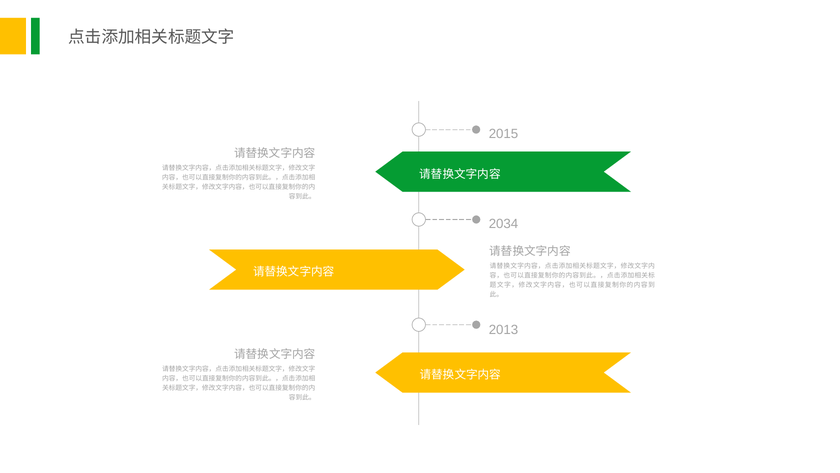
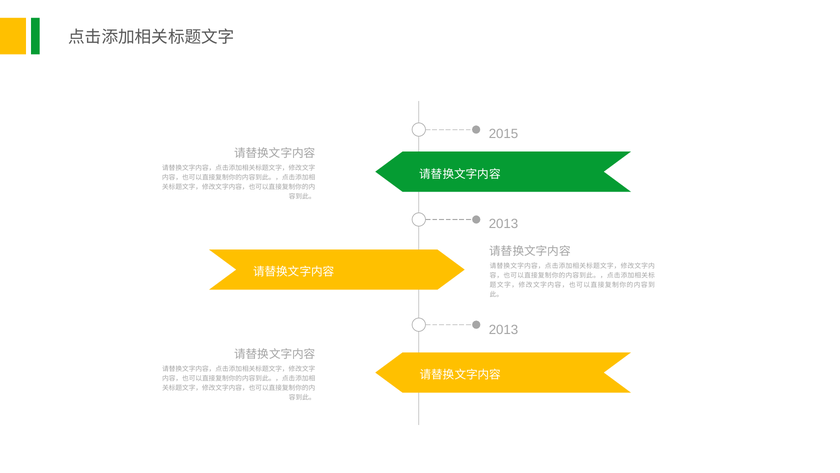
2034: 2034 -> 2013 (503, 224)
